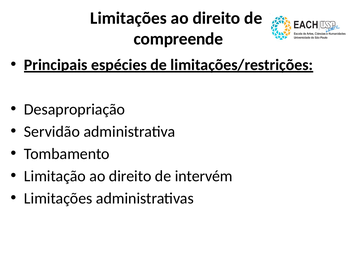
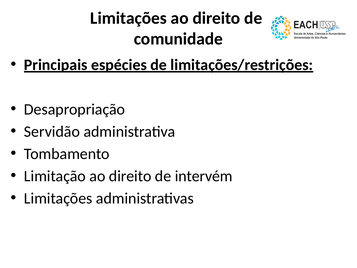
compreende: compreende -> comunidade (178, 39)
